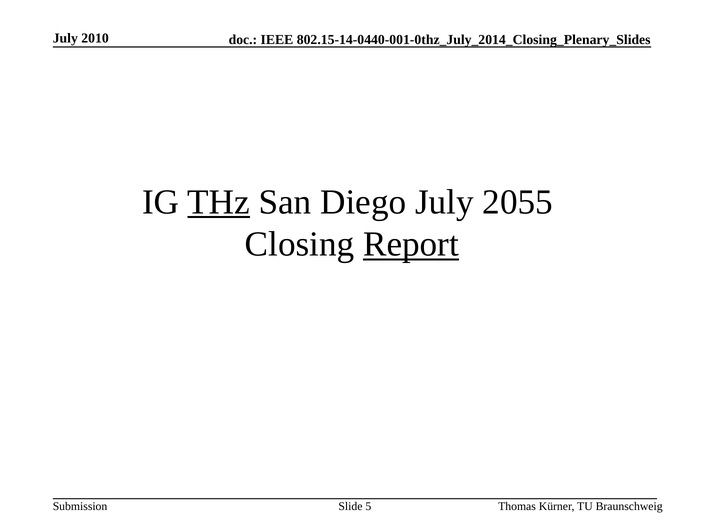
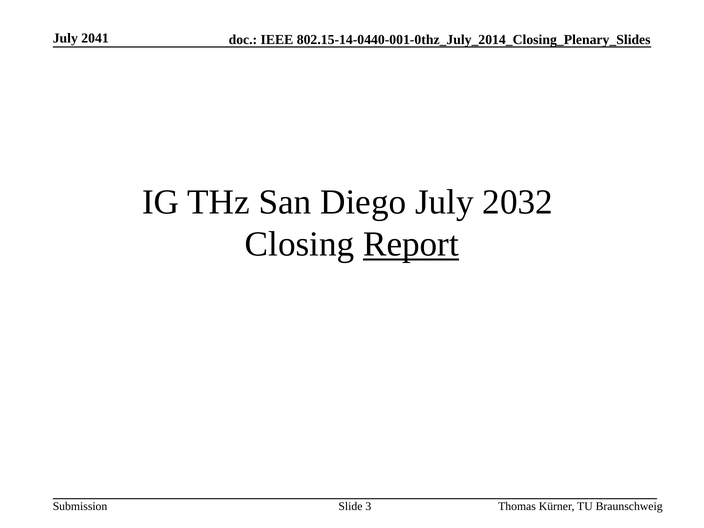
2010: 2010 -> 2041 (95, 38)
THz underline: present -> none (219, 202)
2055: 2055 -> 2032 (518, 202)
5: 5 -> 3 (368, 506)
